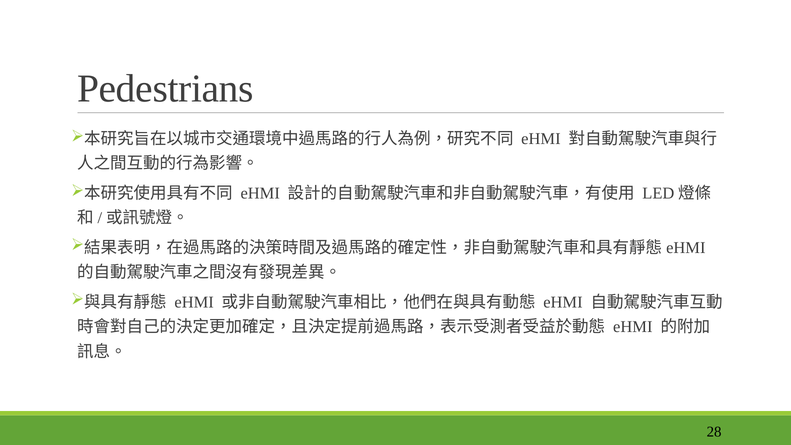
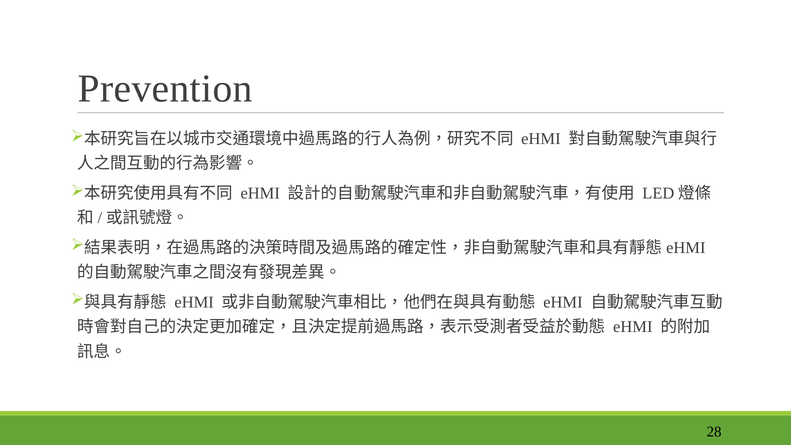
Pedestrians: Pedestrians -> Prevention (165, 89)
